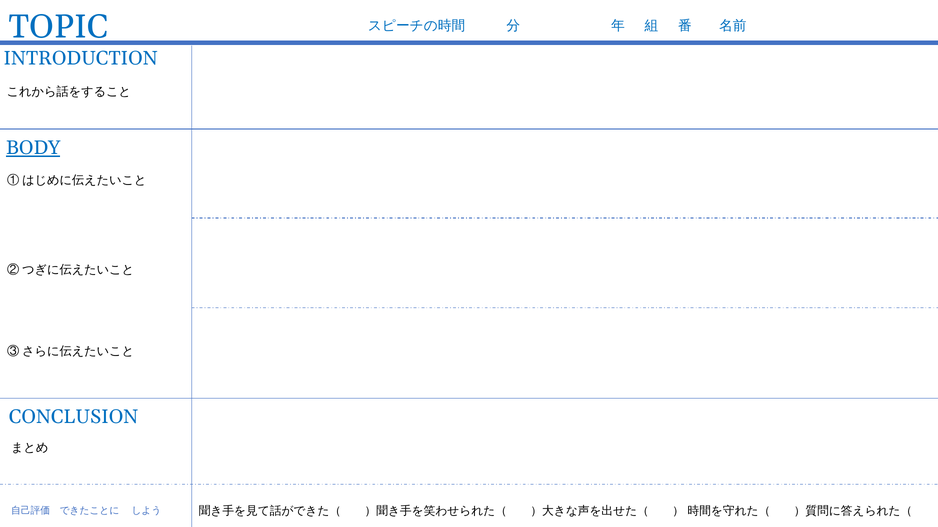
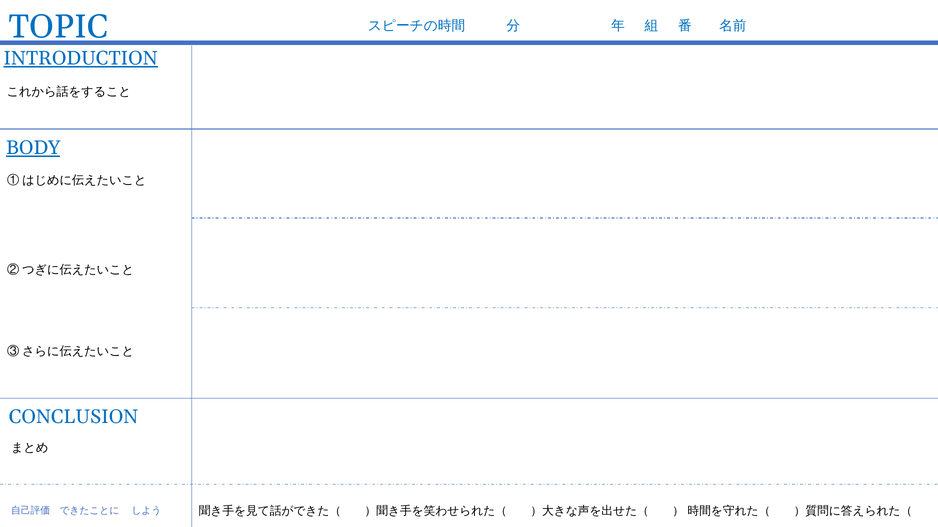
INTRODUCTION underline: none -> present (81, 58)
